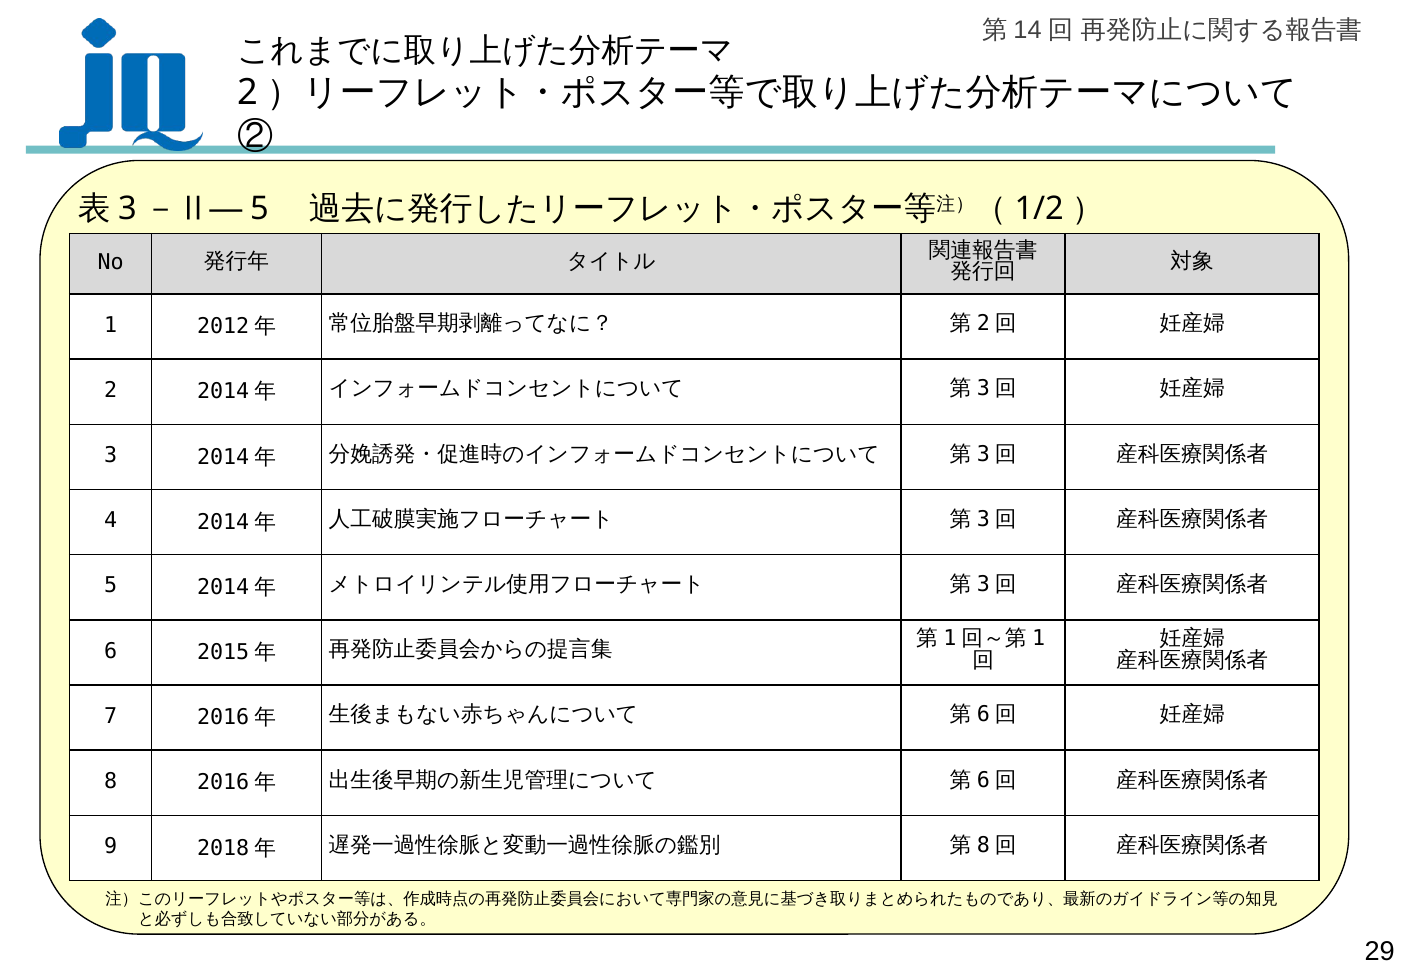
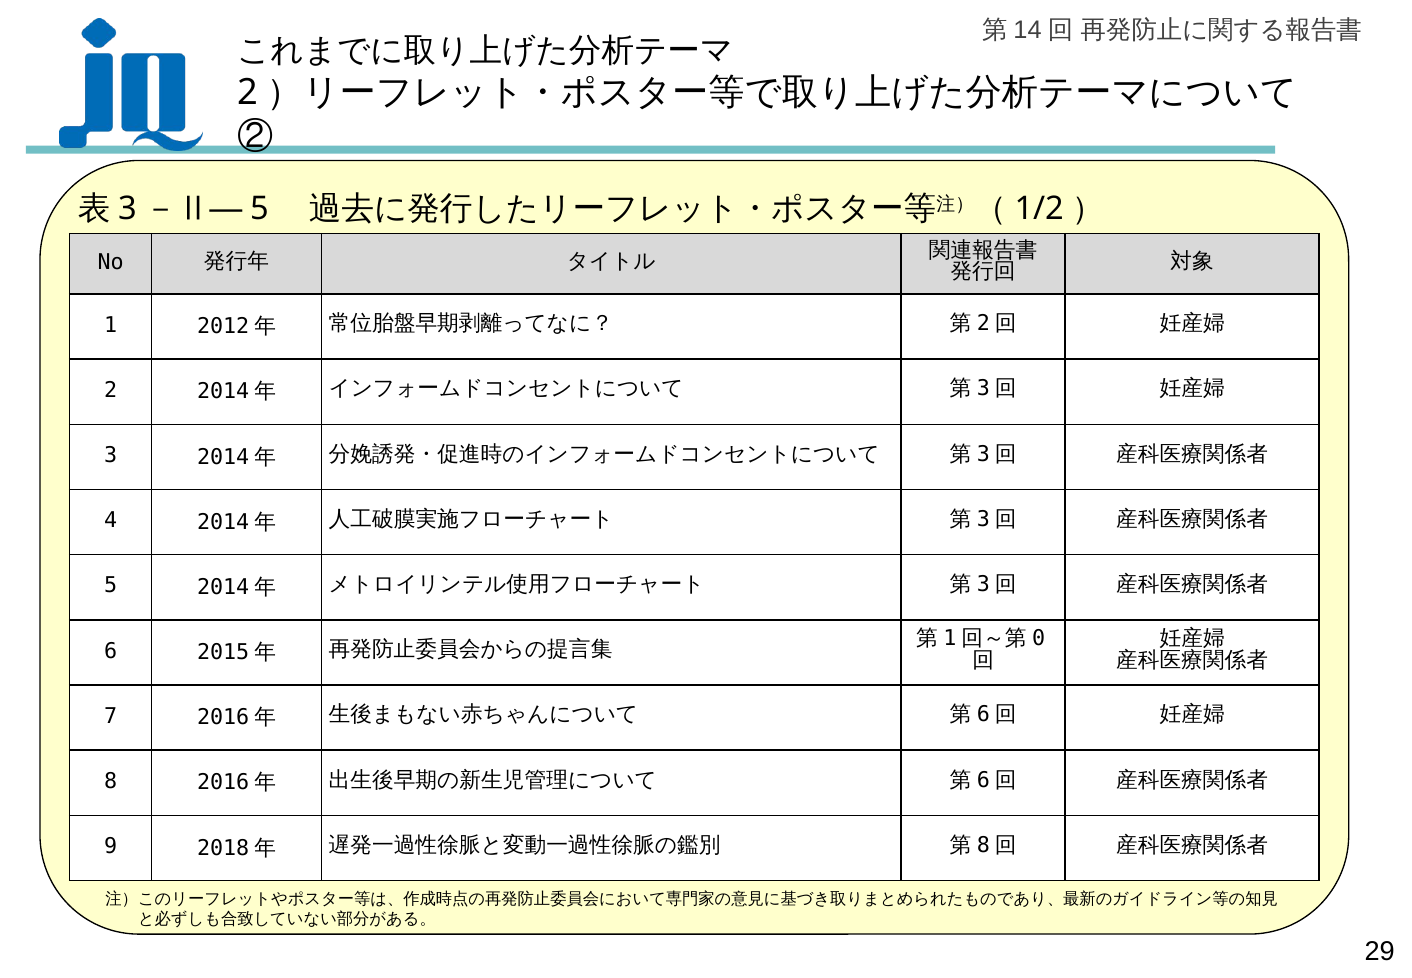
1: 1 -> 0 (1039, 639)
